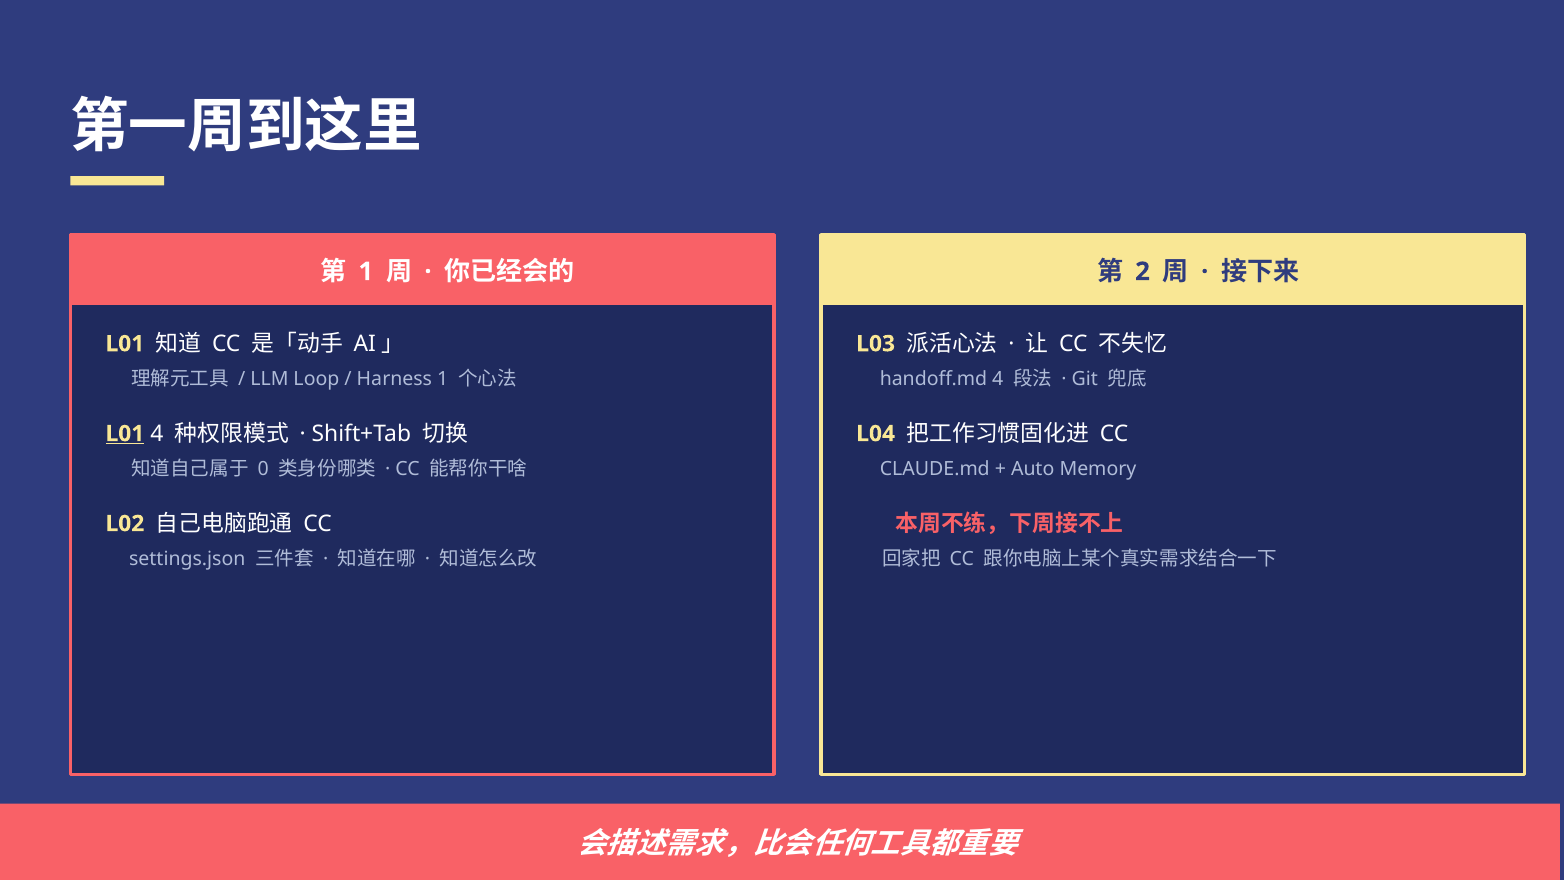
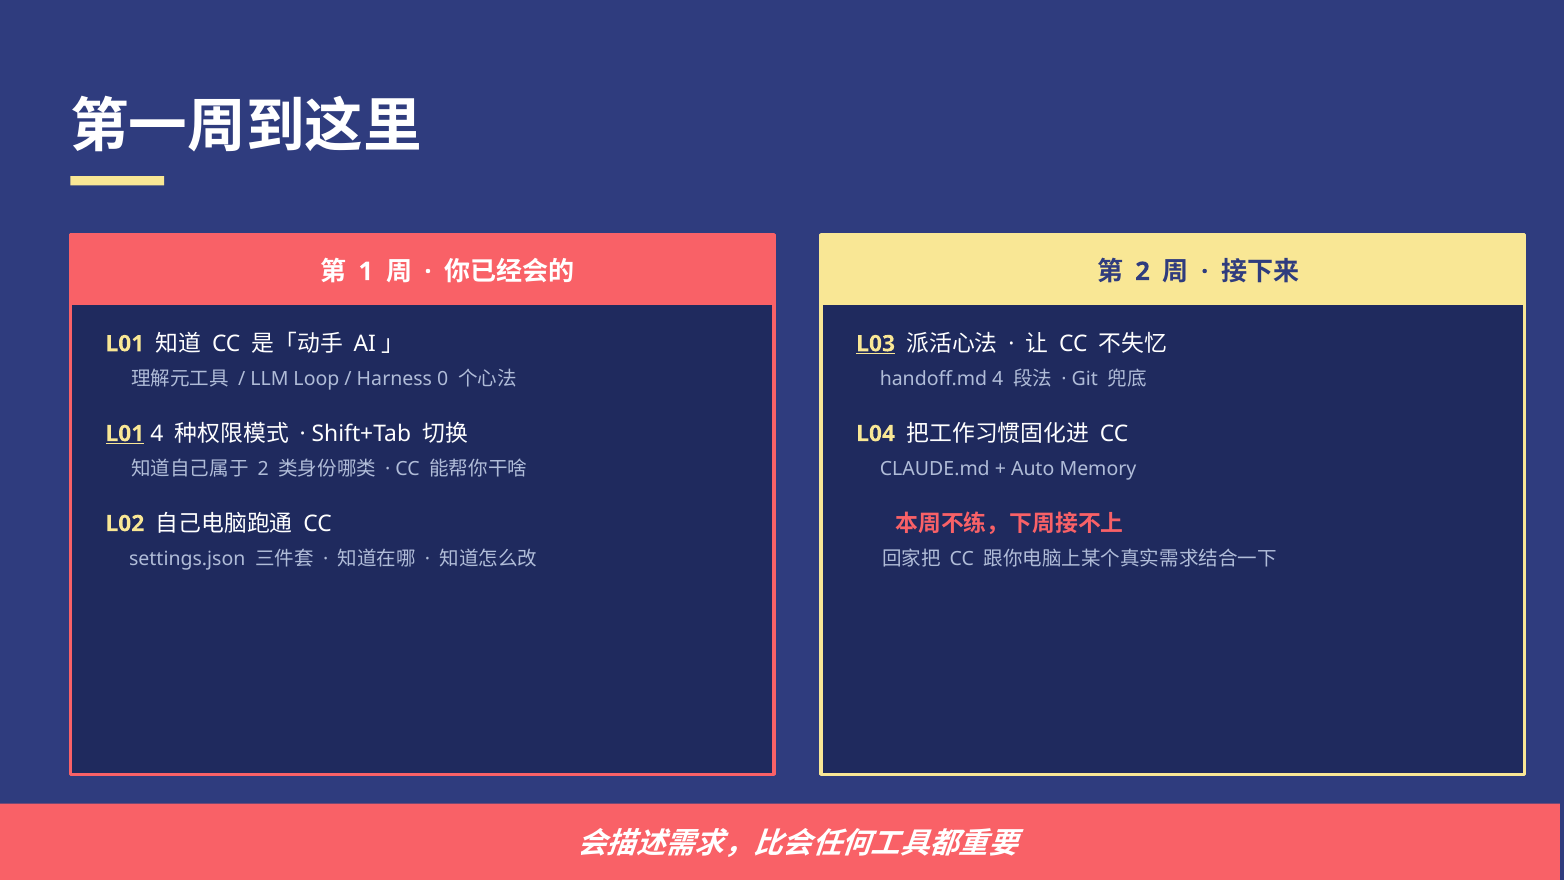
L03 underline: none -> present (876, 344)
Harness 1: 1 -> 0 (443, 379)
0: 0 -> 2 (263, 469)
